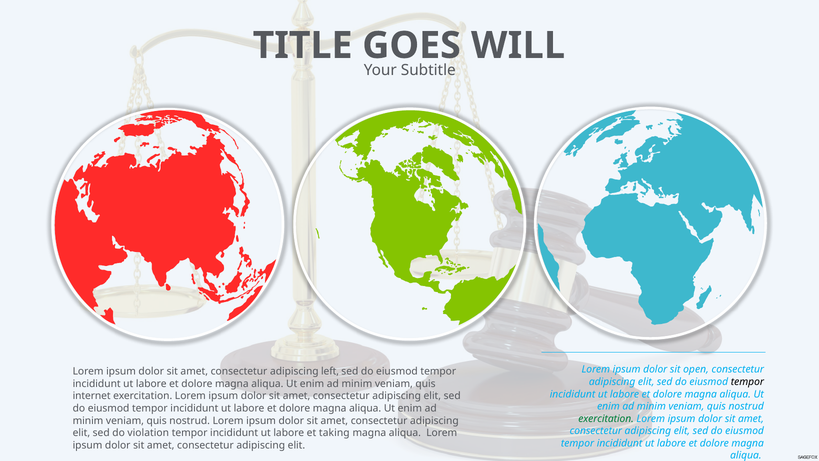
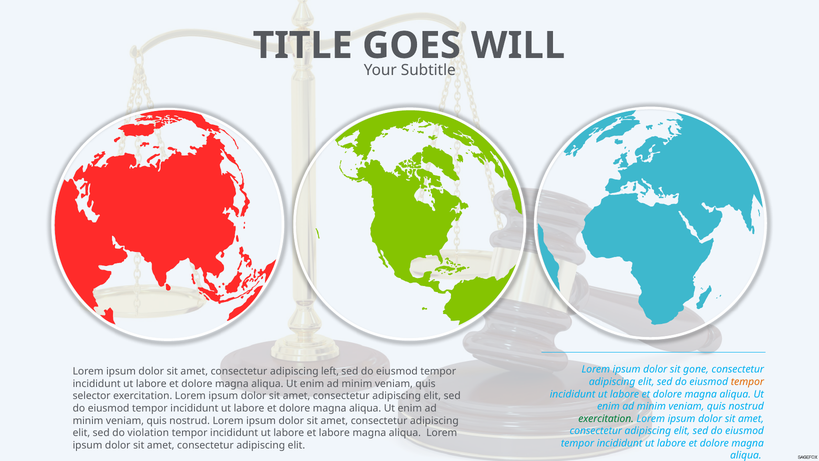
open: open -> gone (696, 369)
tempor colour: black -> orange (747, 382)
internet: internet -> selector (92, 396)
et taking: taking -> labore (334, 433)
